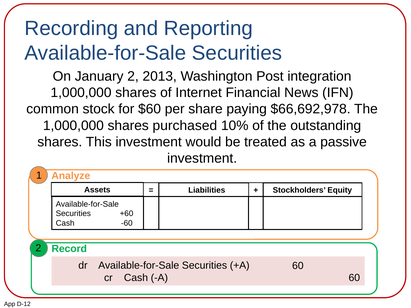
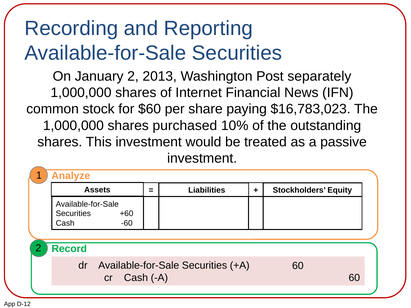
integration: integration -> separately (319, 76)
$66,692,978: $66,692,978 -> $16,783,023 (311, 109)
